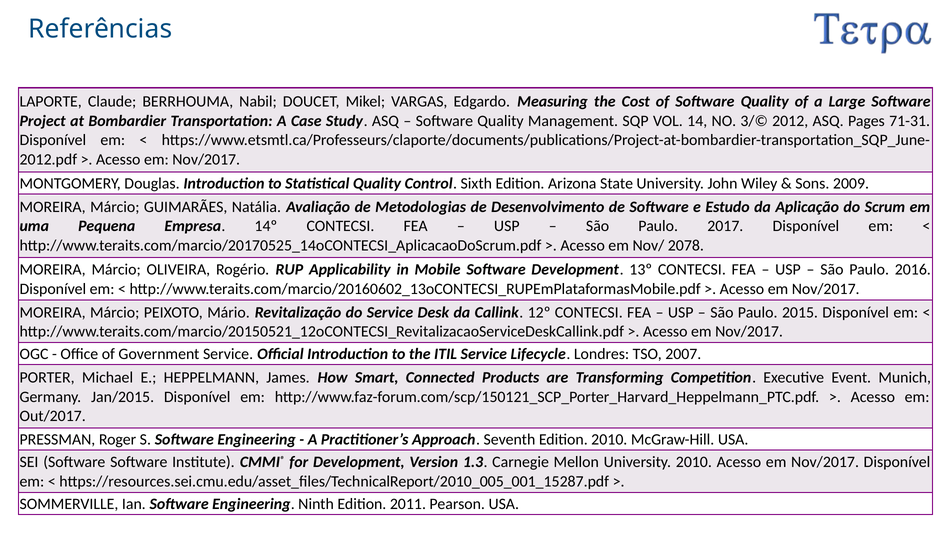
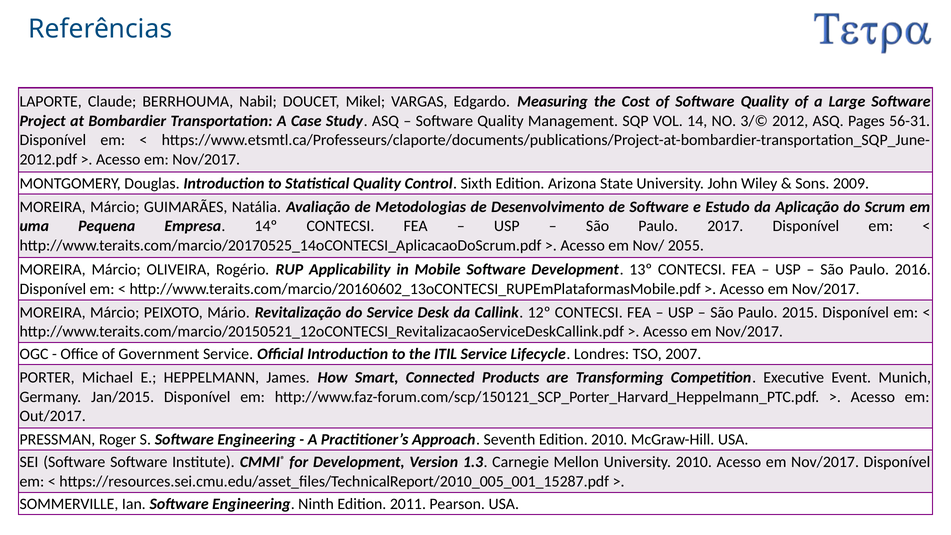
71-31: 71-31 -> 56-31 (910, 121)
2078: 2078 -> 2055 (686, 246)
